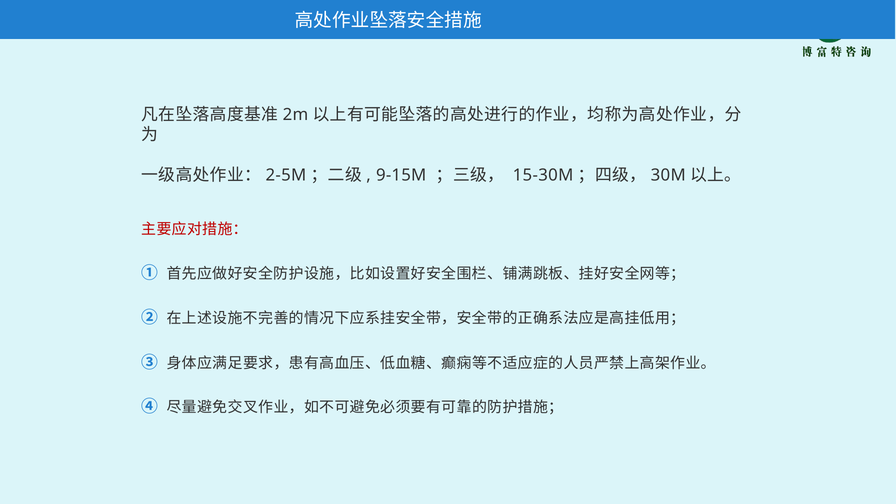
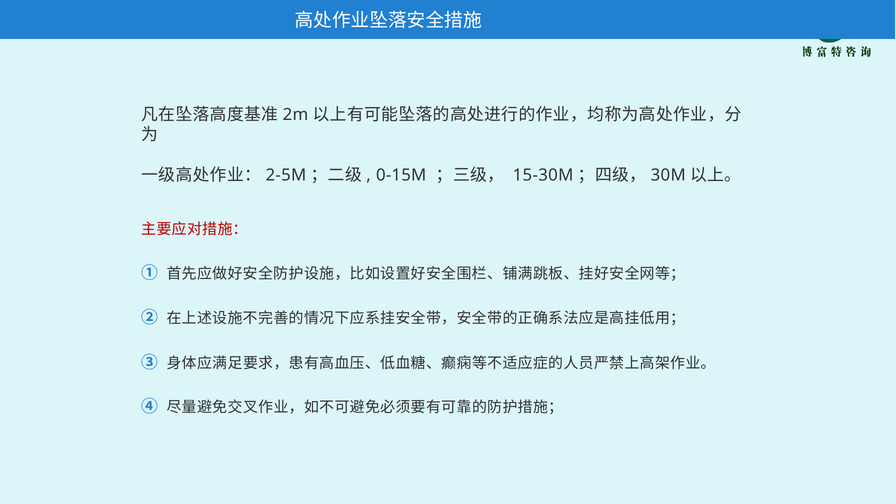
9-15M: 9-15M -> 0-15M (401, 175)
